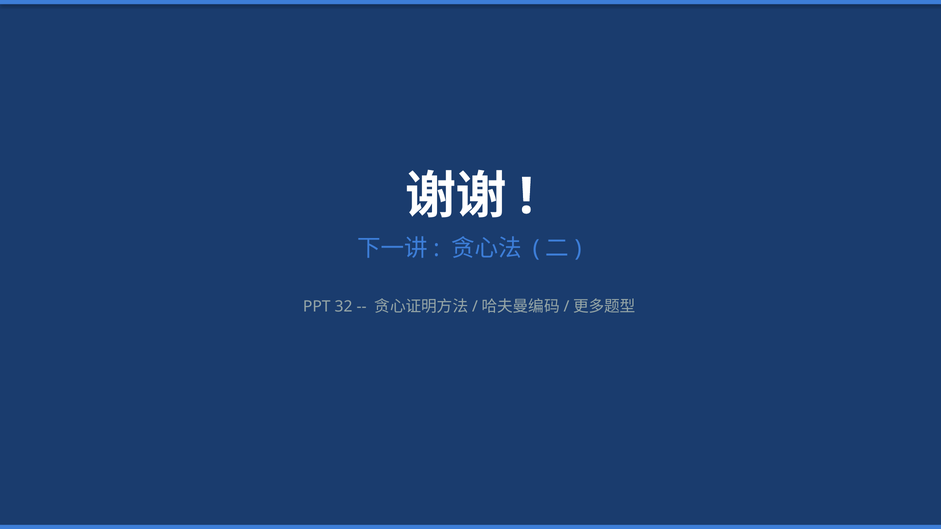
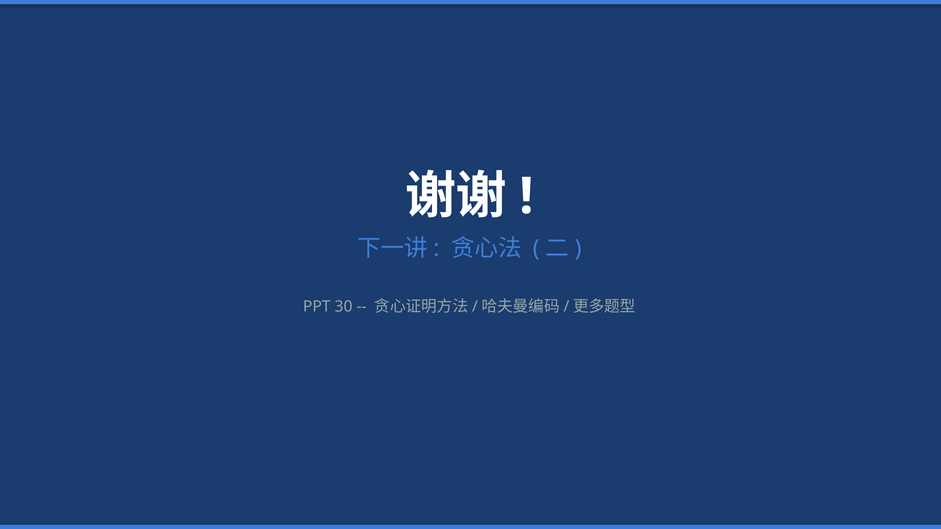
32: 32 -> 30 (344, 307)
